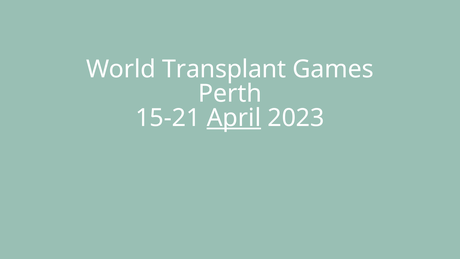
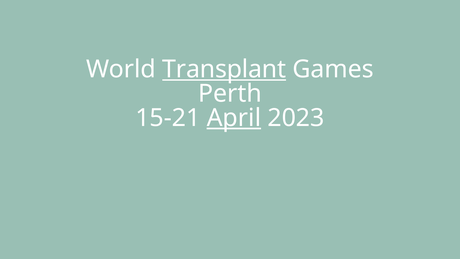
Transplant underline: none -> present (224, 69)
